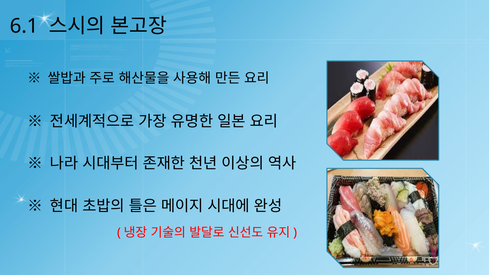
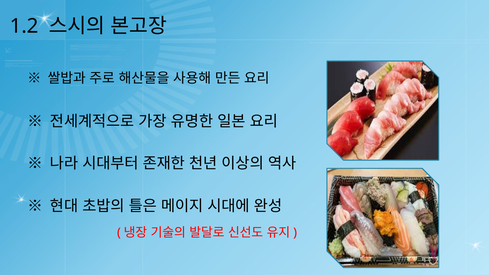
6.1: 6.1 -> 1.2 (24, 26)
